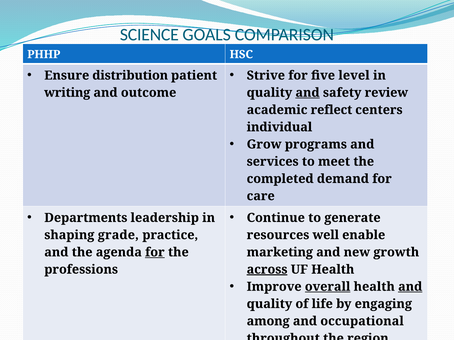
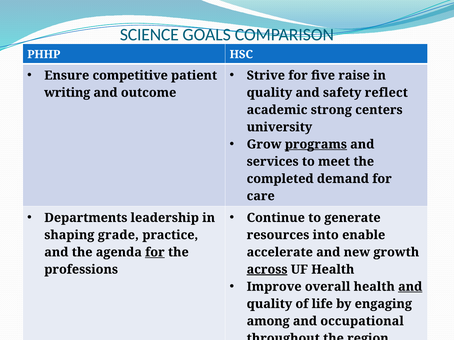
distribution: distribution -> competitive (130, 76)
level: level -> raise (354, 76)
and underline: present -> none (308, 93)
review: review -> reflect (386, 93)
reflect: reflect -> strong (331, 110)
individual: individual -> university (279, 127)
programs underline: none -> present (316, 145)
well: well -> into (326, 235)
marketing: marketing -> accelerate (280, 253)
overall underline: present -> none (328, 287)
